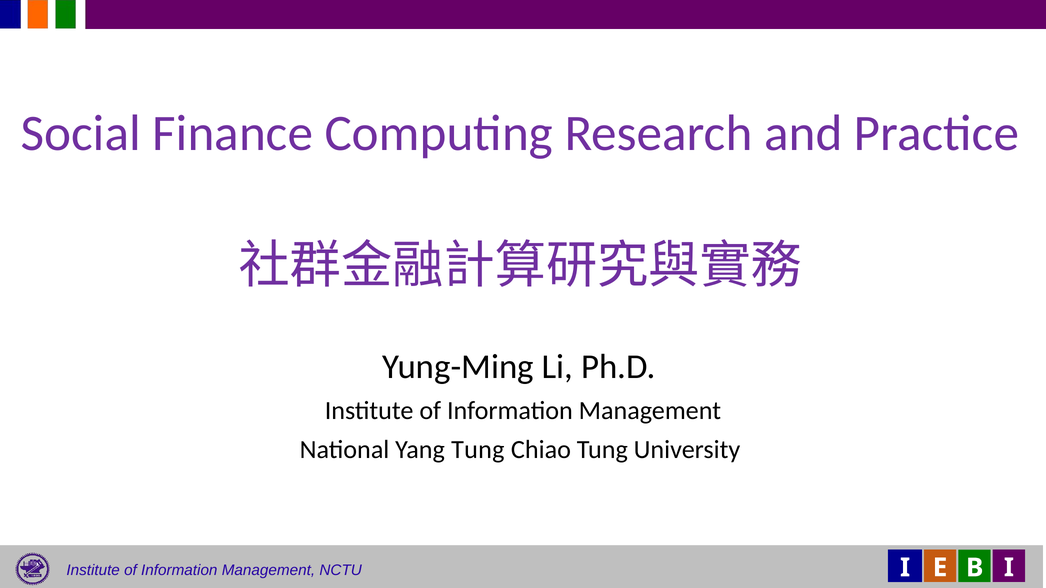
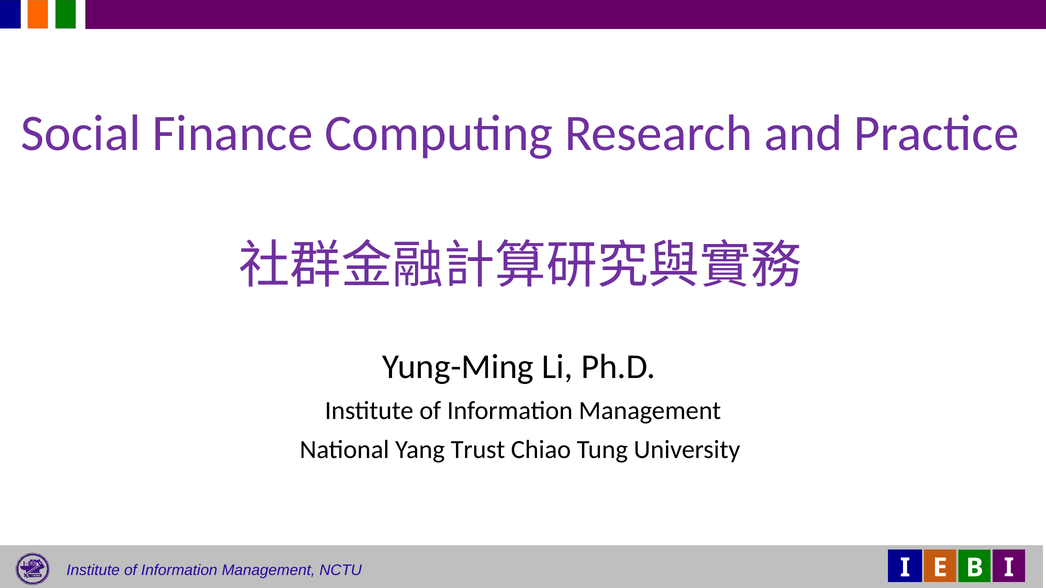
Yang Tung: Tung -> Trust (478, 450)
